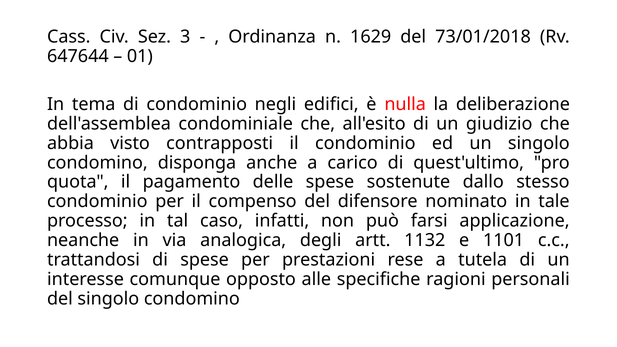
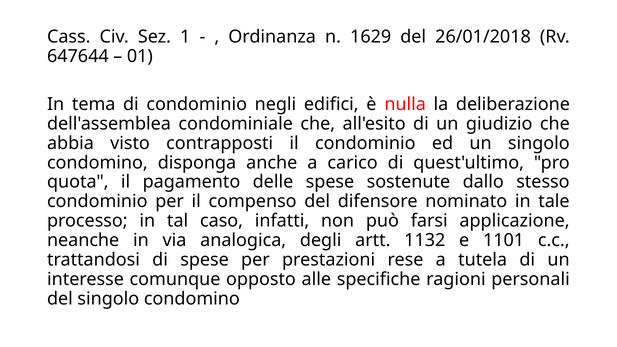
3: 3 -> 1 (185, 37)
73/01/2018: 73/01/2018 -> 26/01/2018 (483, 37)
